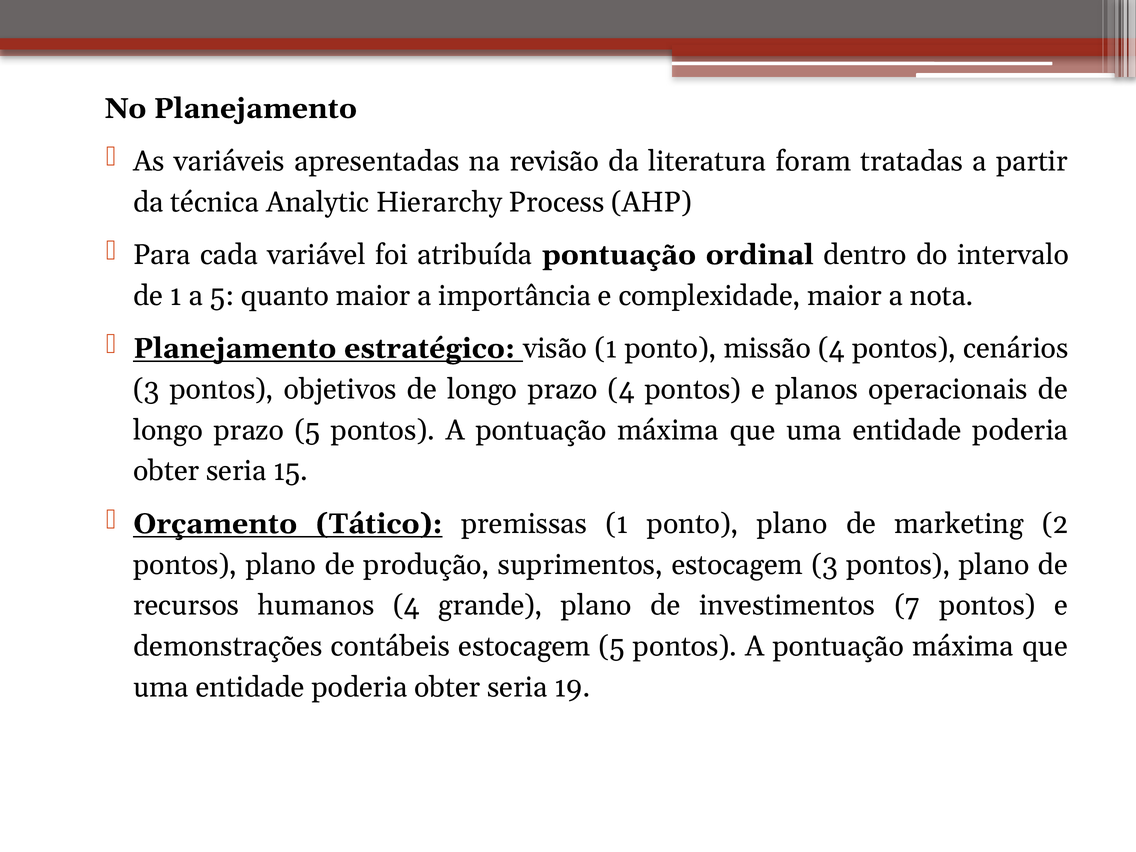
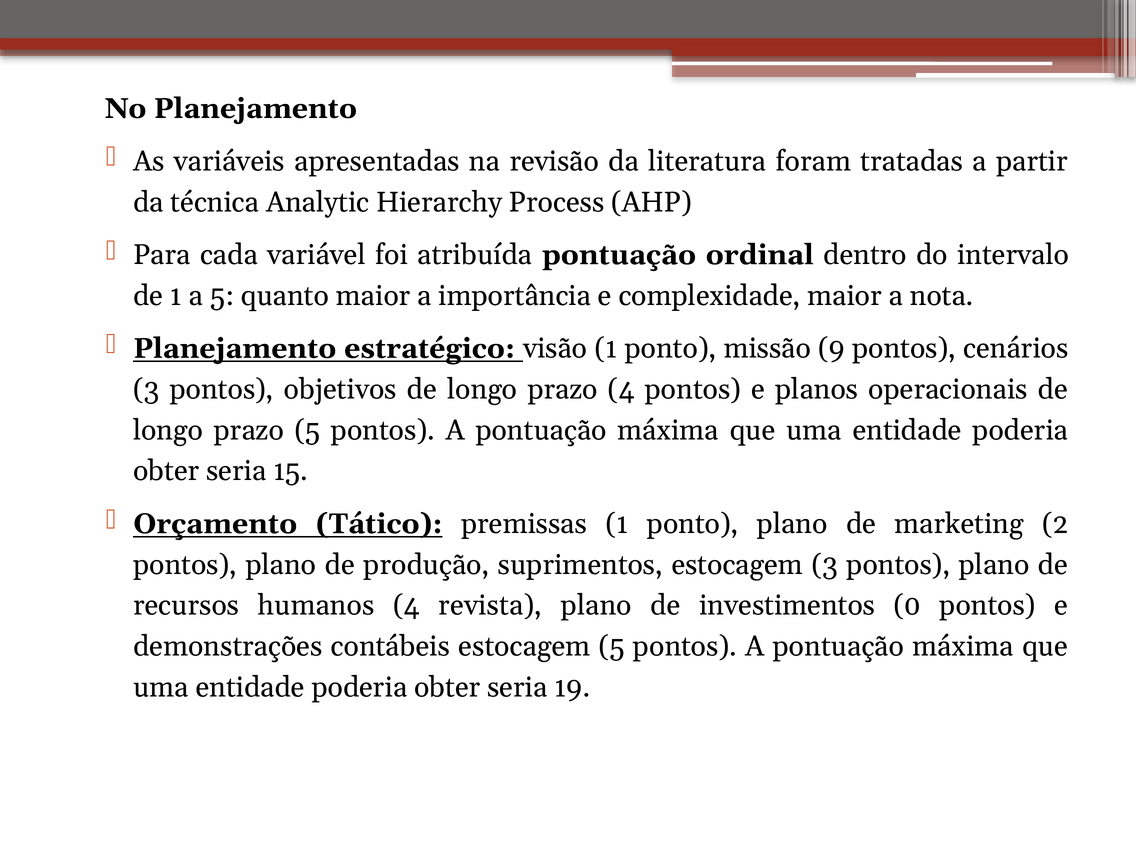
missão 4: 4 -> 9 (832, 348)
grande: grande -> revista (490, 606)
7: 7 -> 0 (907, 606)
